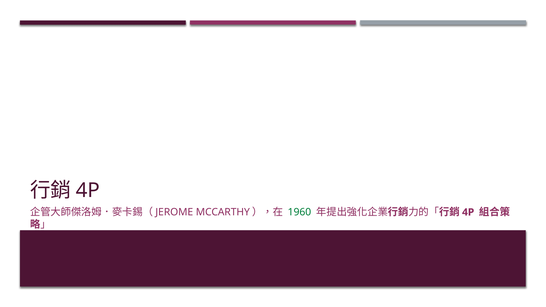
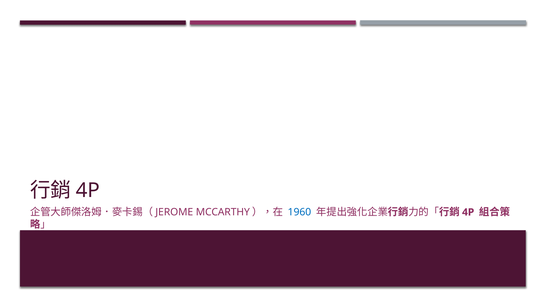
1960 colour: green -> blue (299, 212)
